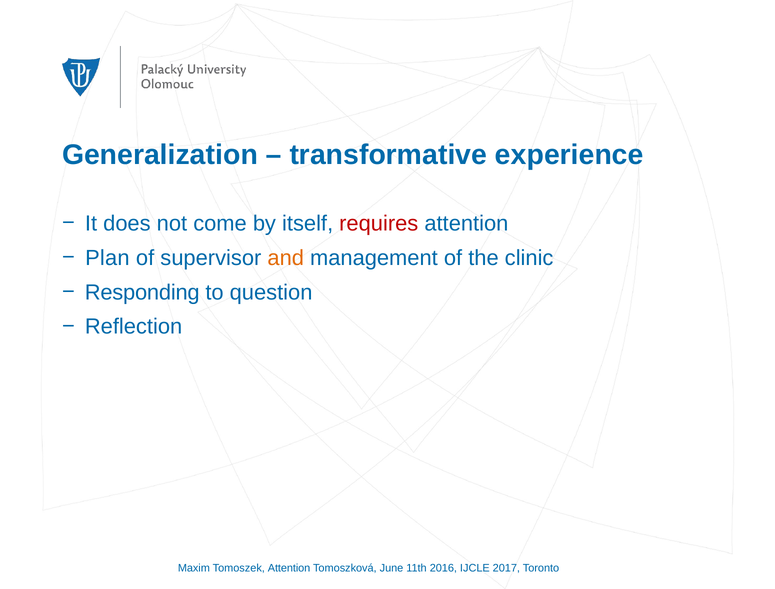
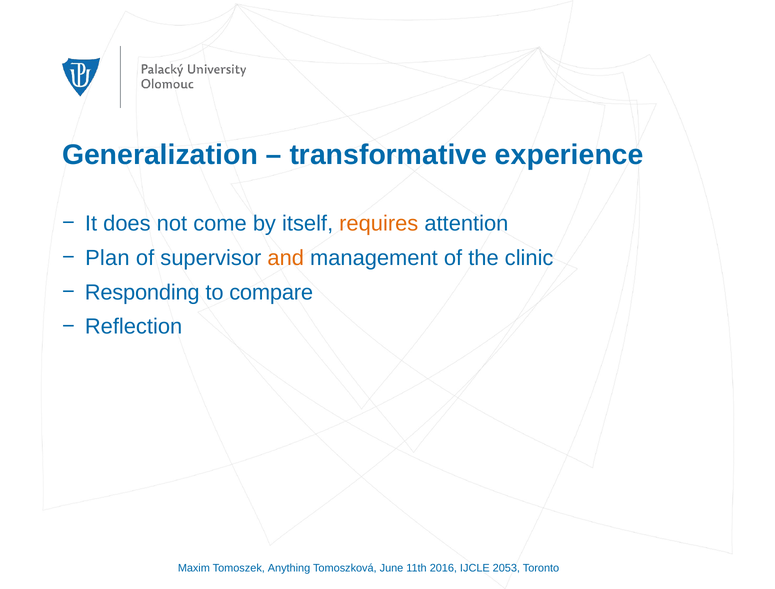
requires colour: red -> orange (379, 224)
question: question -> compare (271, 292)
Tomoszek Attention: Attention -> Anything (289, 568)
2017: 2017 -> 2053 (506, 568)
